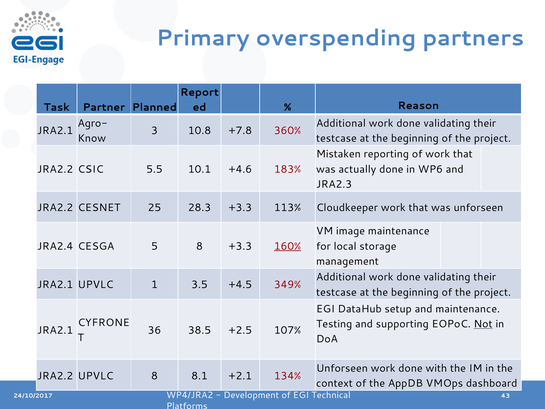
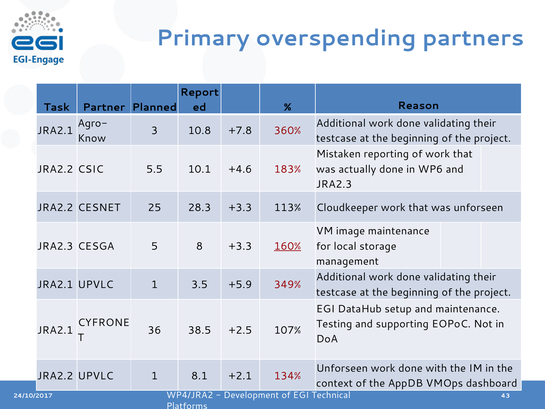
JRA2.4: JRA2.4 -> JRA2.3 (55, 246)
+4.5: +4.5 -> +5.9 (240, 285)
Not underline: present -> none (483, 324)
JRA2.2 UPVLC 8: 8 -> 1 (154, 376)
